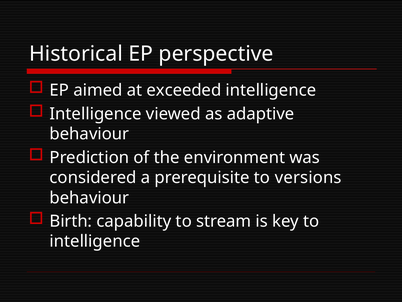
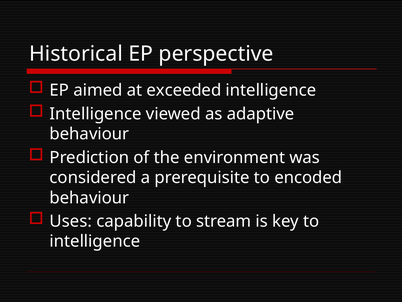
versions: versions -> encoded (308, 177)
Birth: Birth -> Uses (71, 221)
